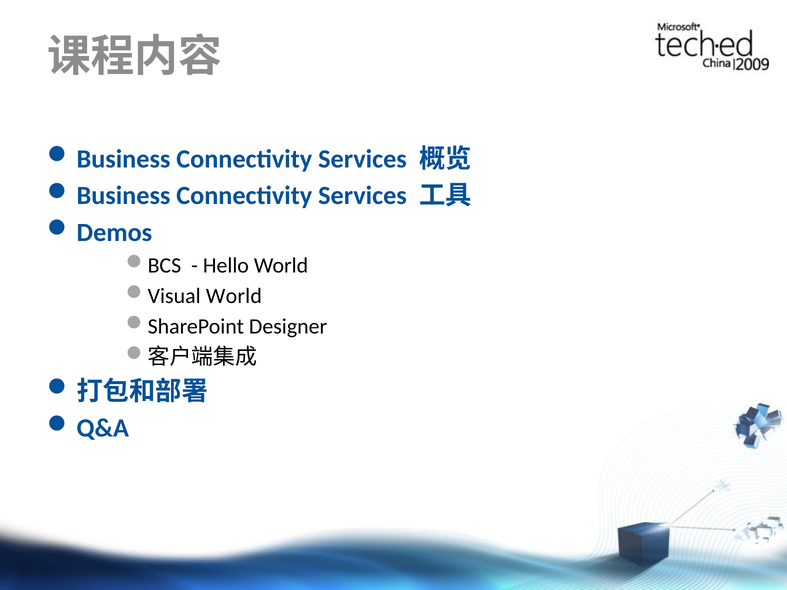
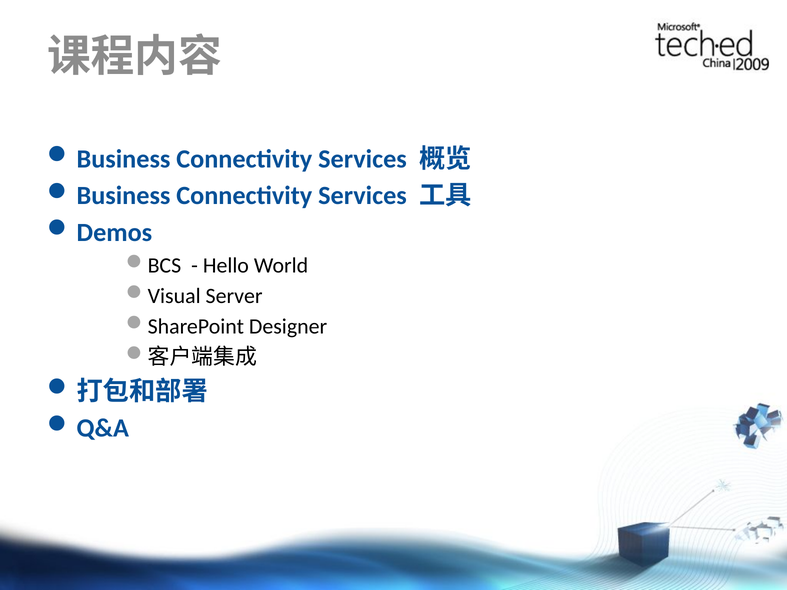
Visual World: World -> Server (234, 296)
